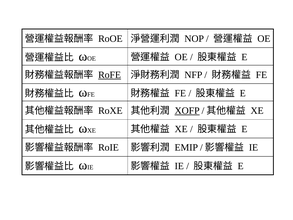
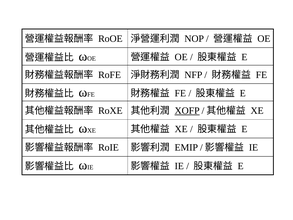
RoFE underline: present -> none (110, 75)
